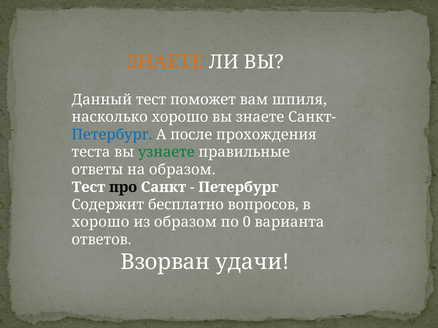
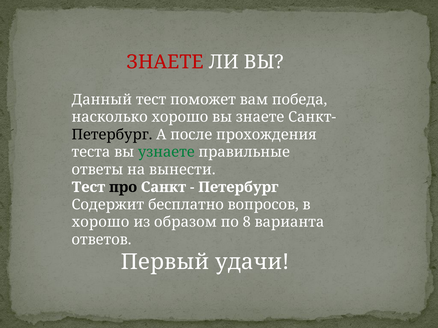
ЗНАЕТЕ colour: orange -> red (165, 62)
шпиля: шпиля -> победа (300, 100)
Петербург colour: blue -> black (112, 135)
на образом: образом -> вынести (182, 170)
0: 0 -> 8 (247, 222)
Взорван: Взорван -> Первый (165, 262)
